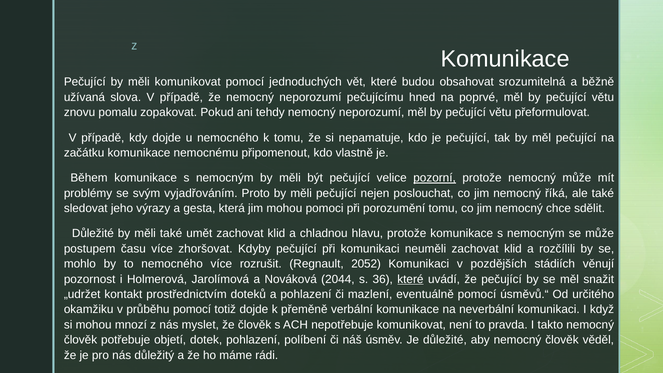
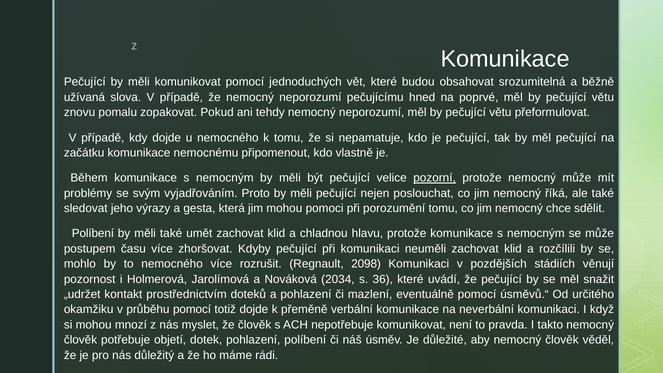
Důležité: Důležité -> Políbení (93, 234)
2052: 2052 -> 2098 (366, 264)
2044: 2044 -> 2034 (338, 279)
které underline: present -> none (410, 279)
